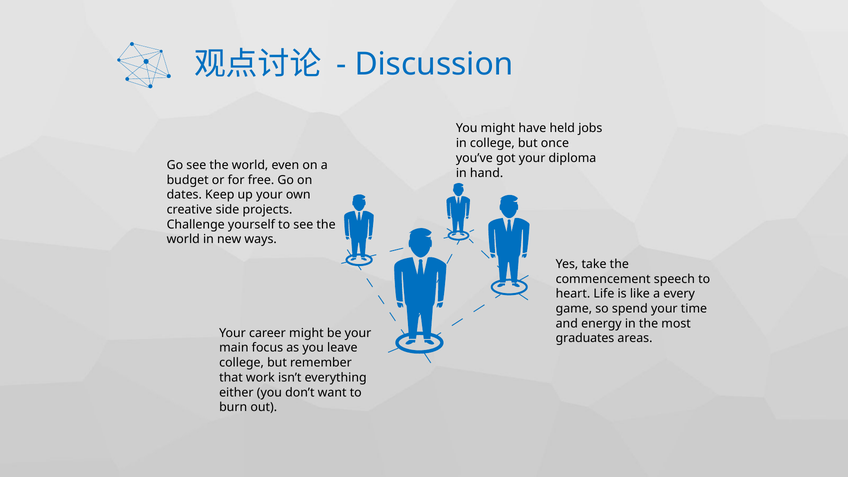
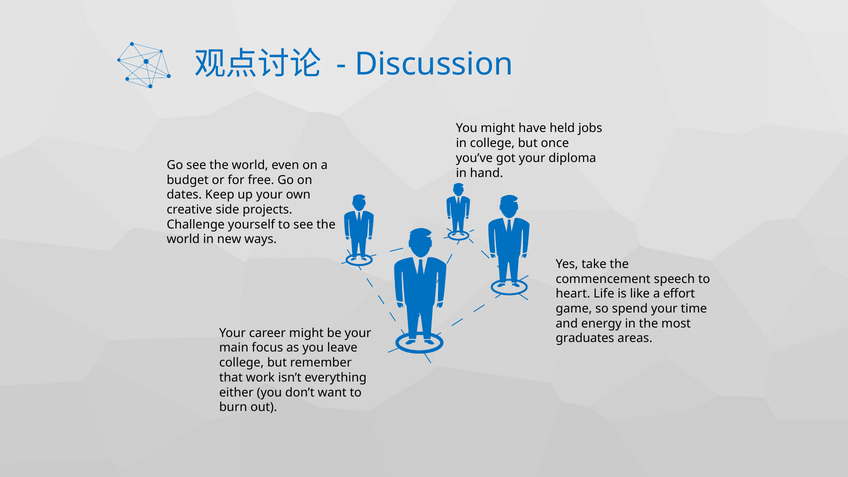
every: every -> effort (679, 294)
